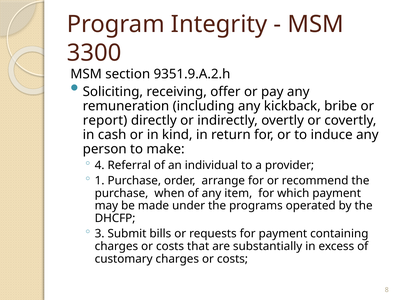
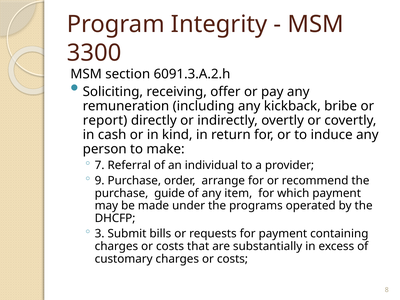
9351.9.A.2.h: 9351.9.A.2.h -> 6091.3.A.2.h (192, 74)
4: 4 -> 7 (100, 165)
1: 1 -> 9 (100, 181)
when: when -> guide (170, 193)
